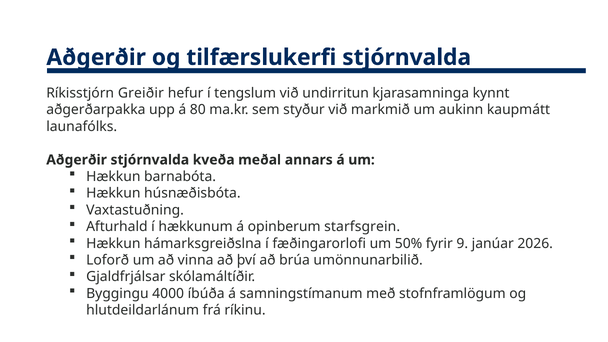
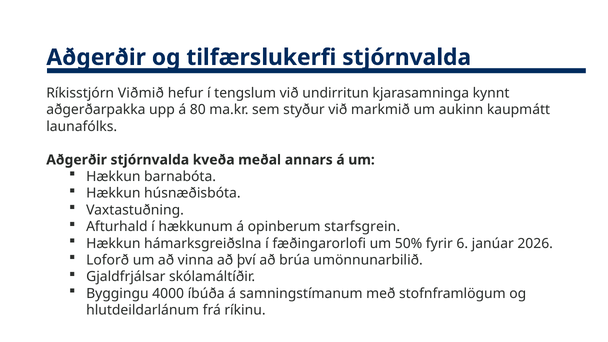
Greiðir: Greiðir -> Viðmið (141, 93)
9: 9 -> 6 (462, 243)
